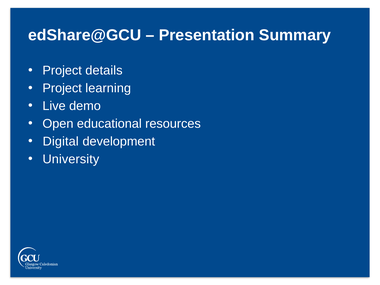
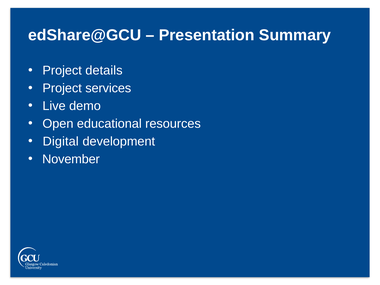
learning: learning -> services (108, 88)
University: University -> November (71, 159)
